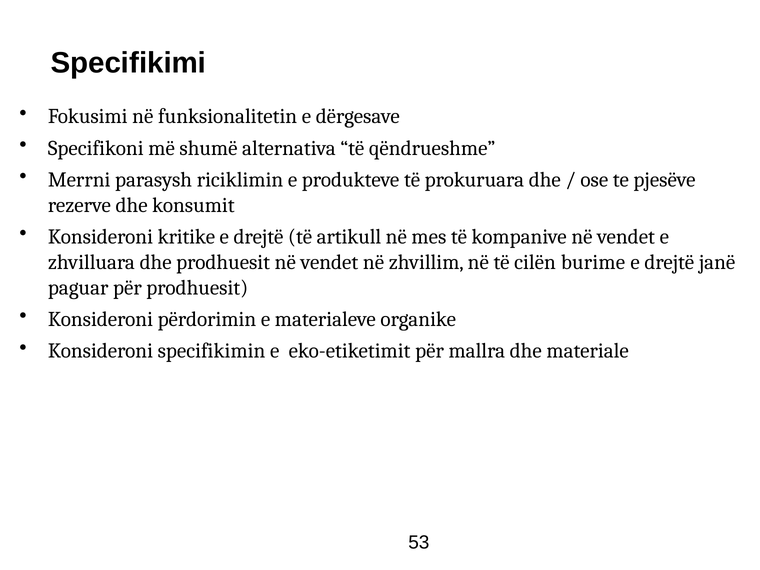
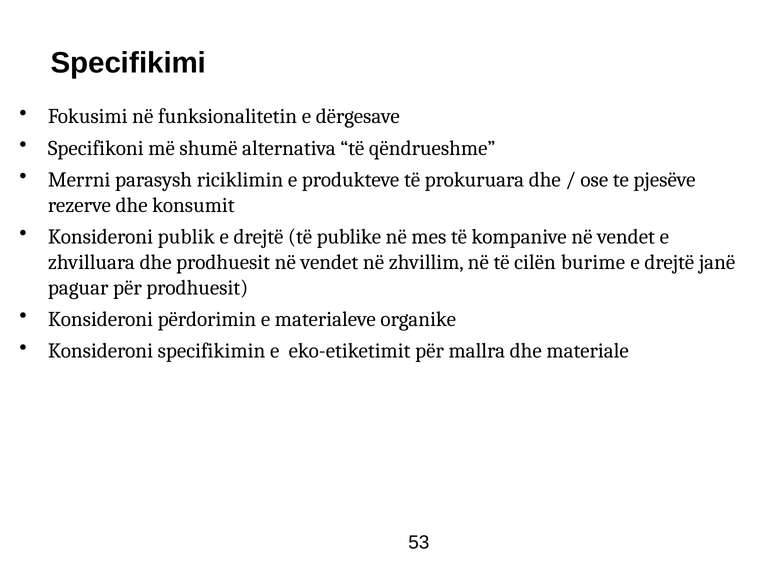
kritike: kritike -> publik (186, 237)
artikull: artikull -> publike (349, 237)
